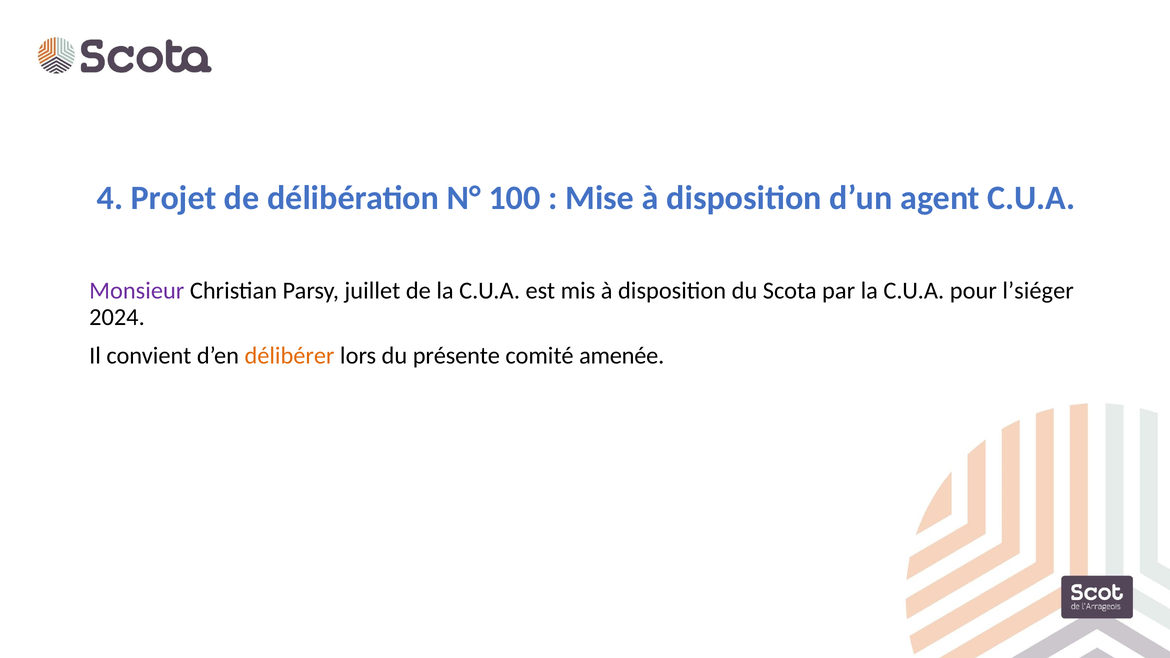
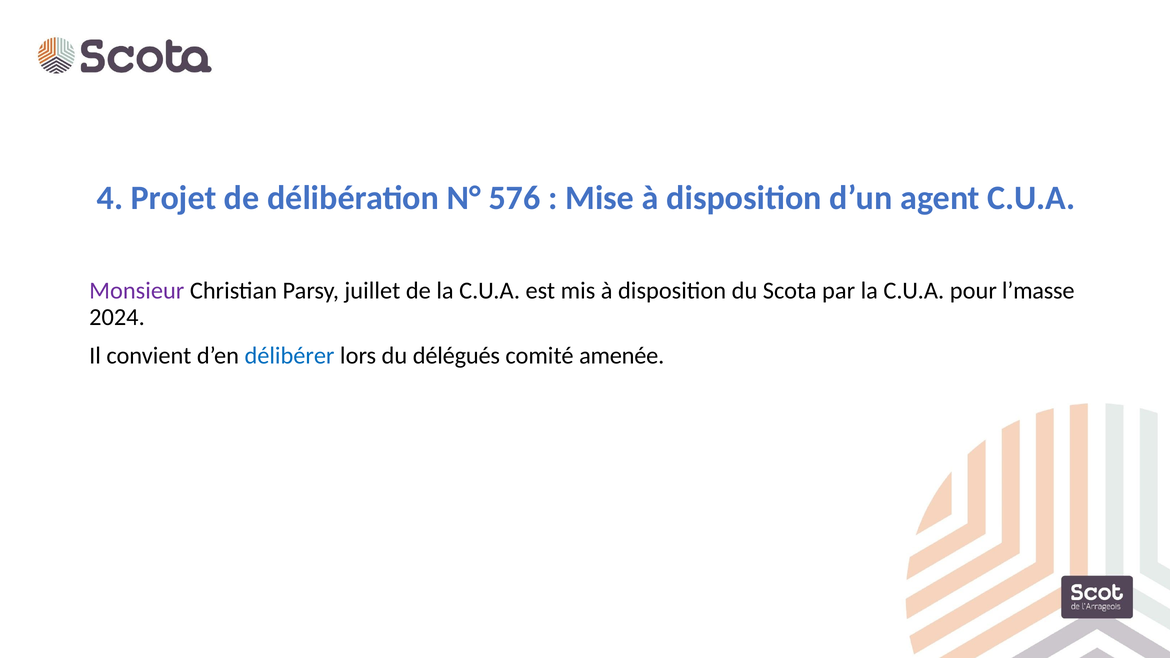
100: 100 -> 576 (515, 198)
l’siéger: l’siéger -> l’masse (1038, 291)
délibérer colour: orange -> blue (290, 356)
présente: présente -> délégués (456, 356)
